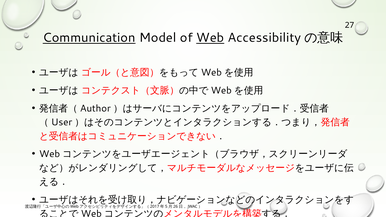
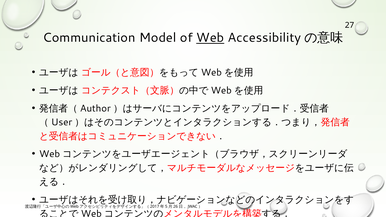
Communication underline: present -> none (89, 38)
